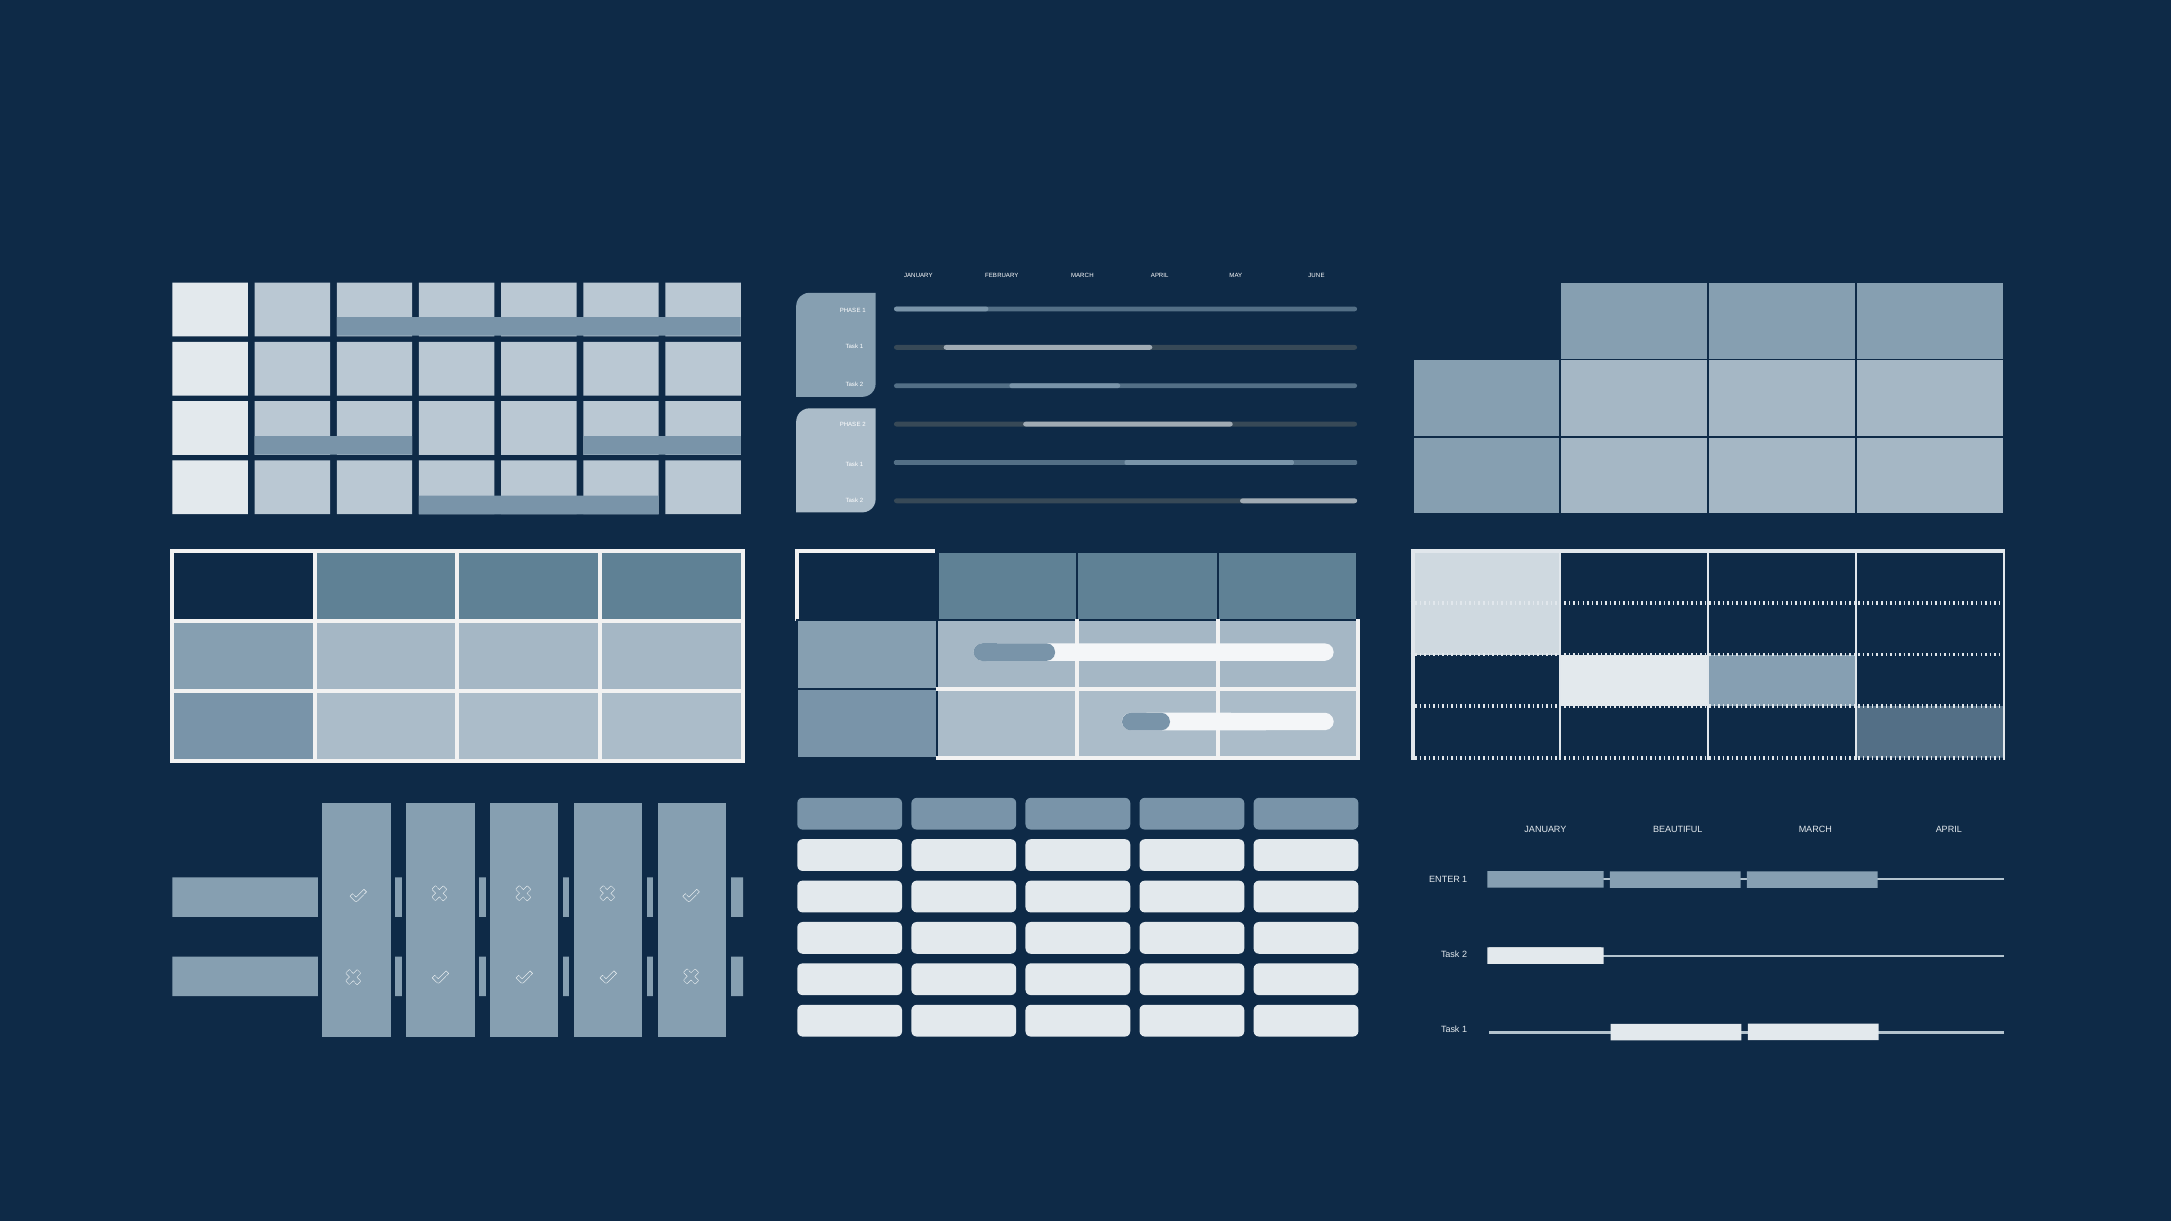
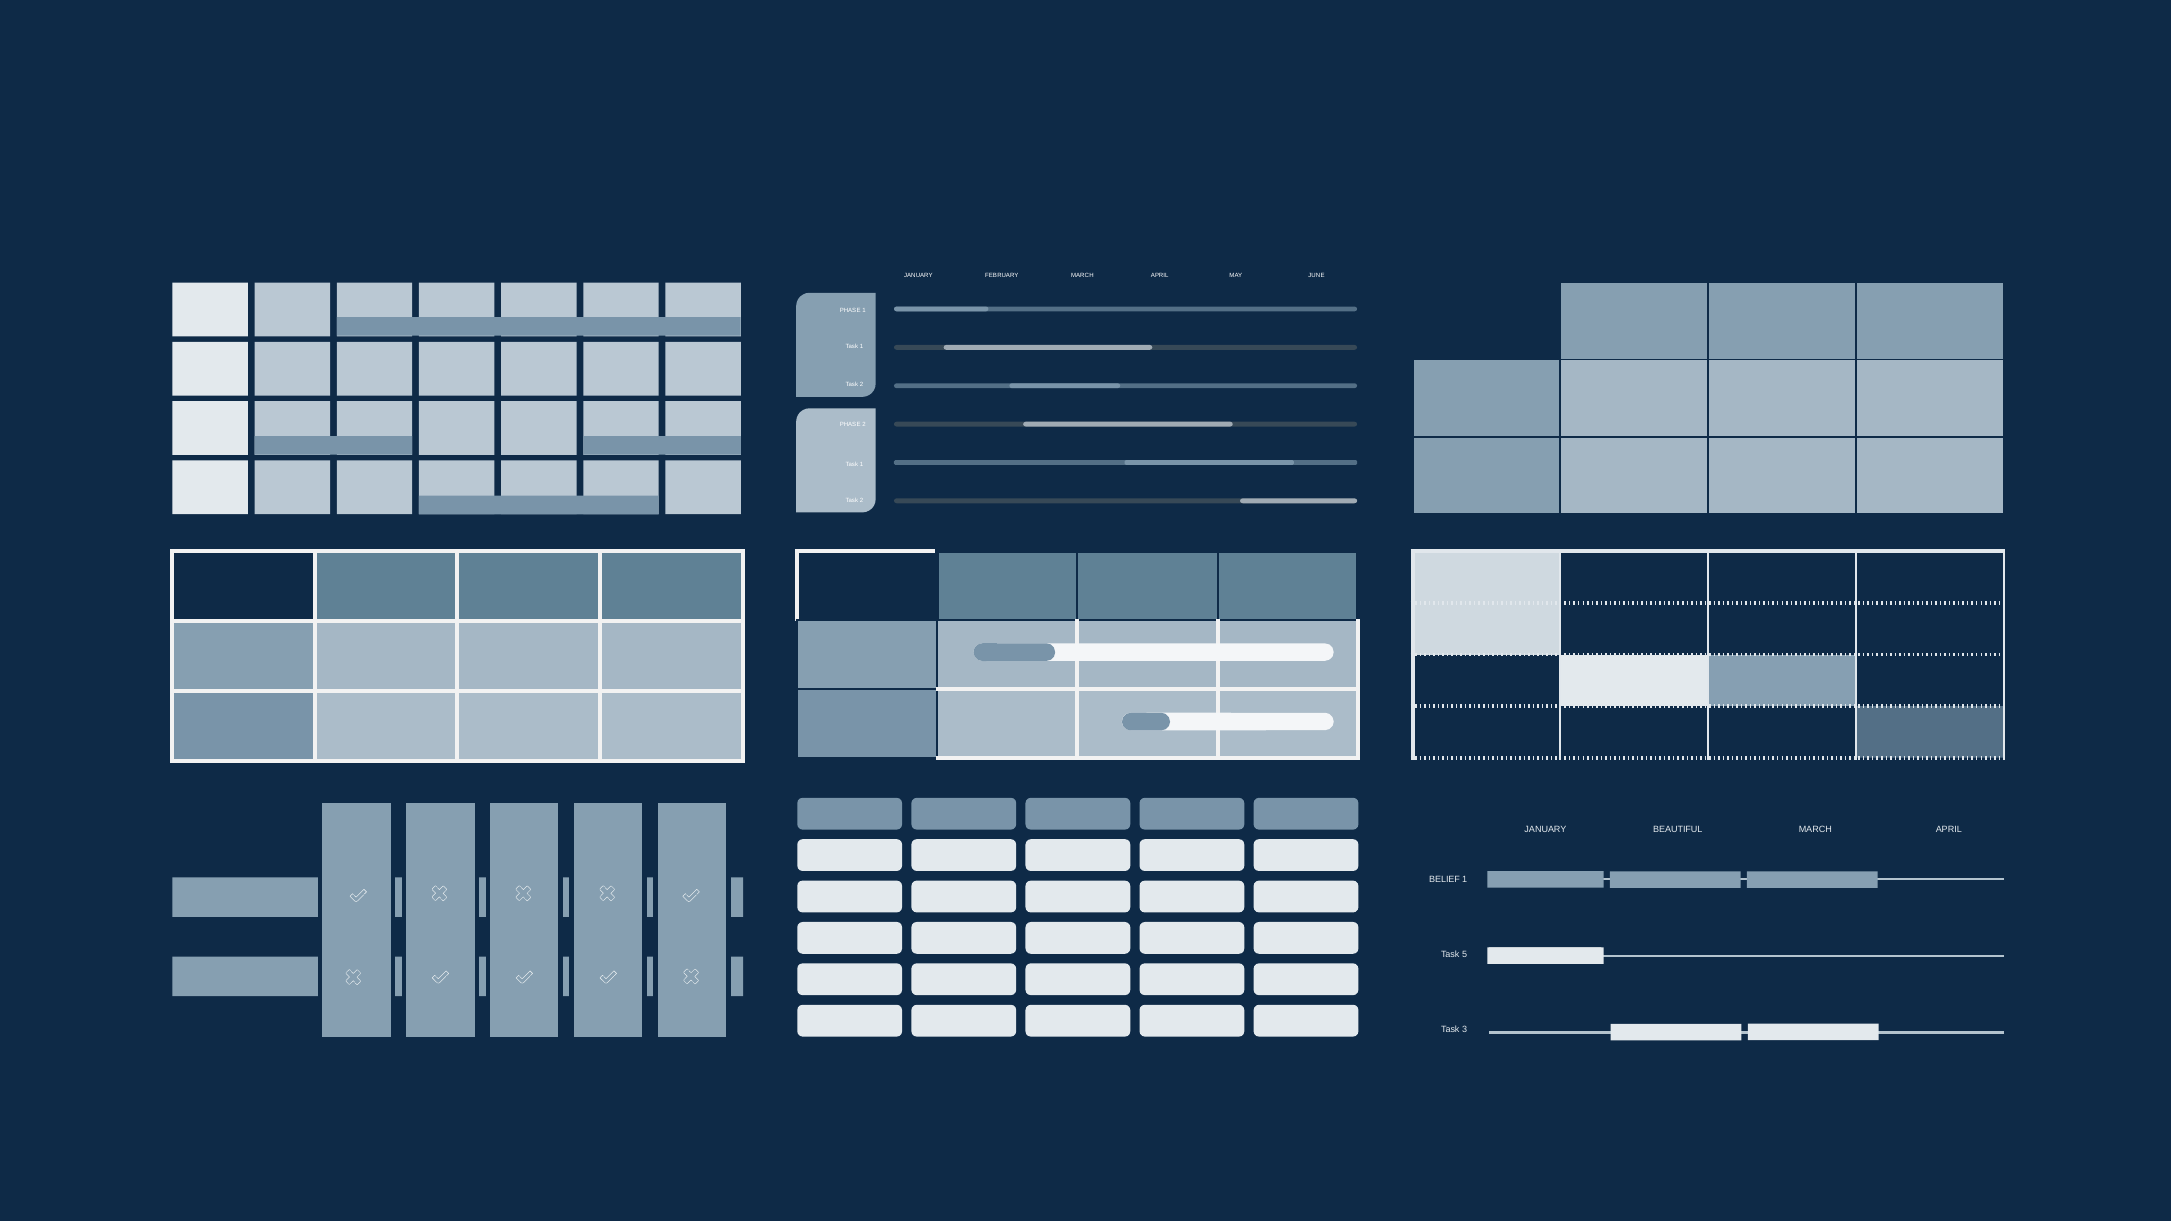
ENTER: ENTER -> BELIEF (1445, 880)
2: 2 -> 5 (1465, 955)
1: 1 -> 3 (1465, 1030)
